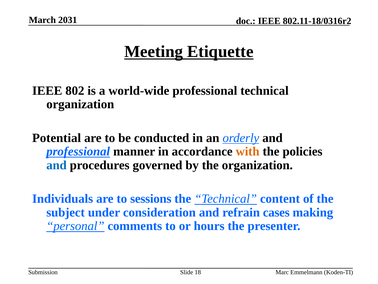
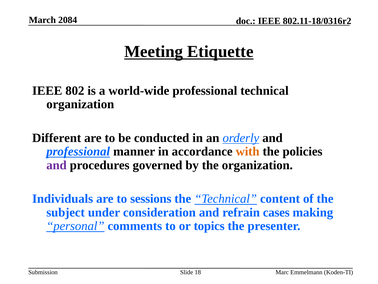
2031: 2031 -> 2084 (68, 20)
Potential: Potential -> Different (57, 138)
and colour: blue -> purple (56, 165)
hours: hours -> topics (209, 226)
